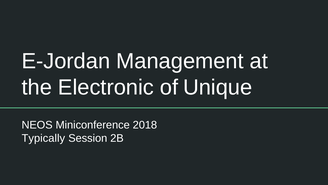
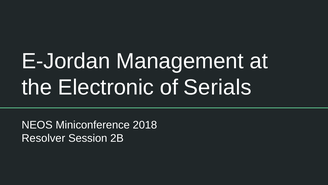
Unique: Unique -> Serials (218, 87)
Typically: Typically -> Resolver (43, 138)
